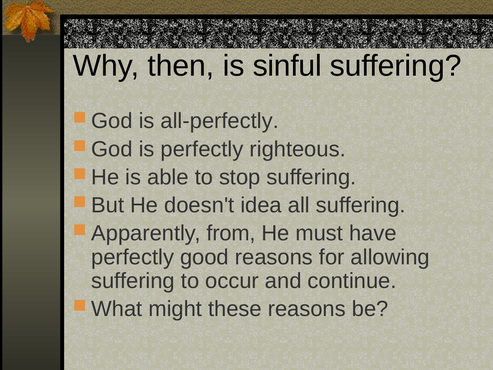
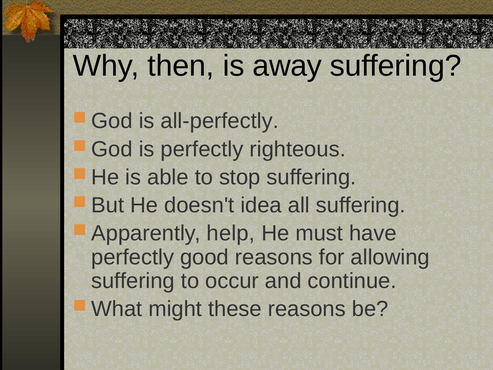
sinful: sinful -> away (287, 66)
from: from -> help (231, 233)
